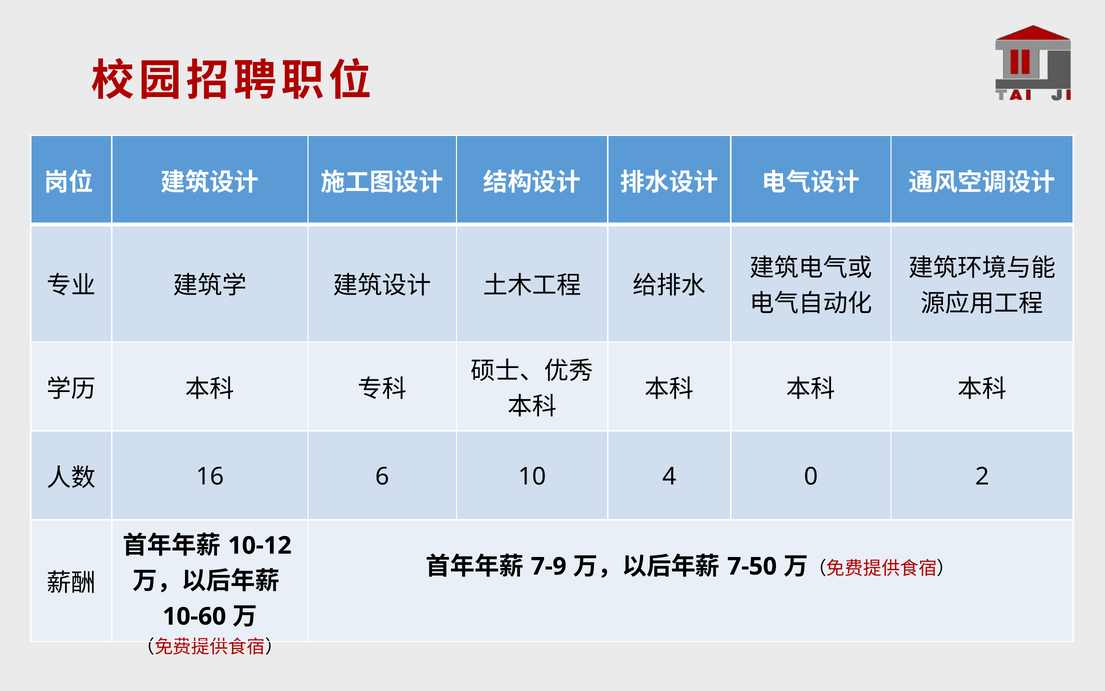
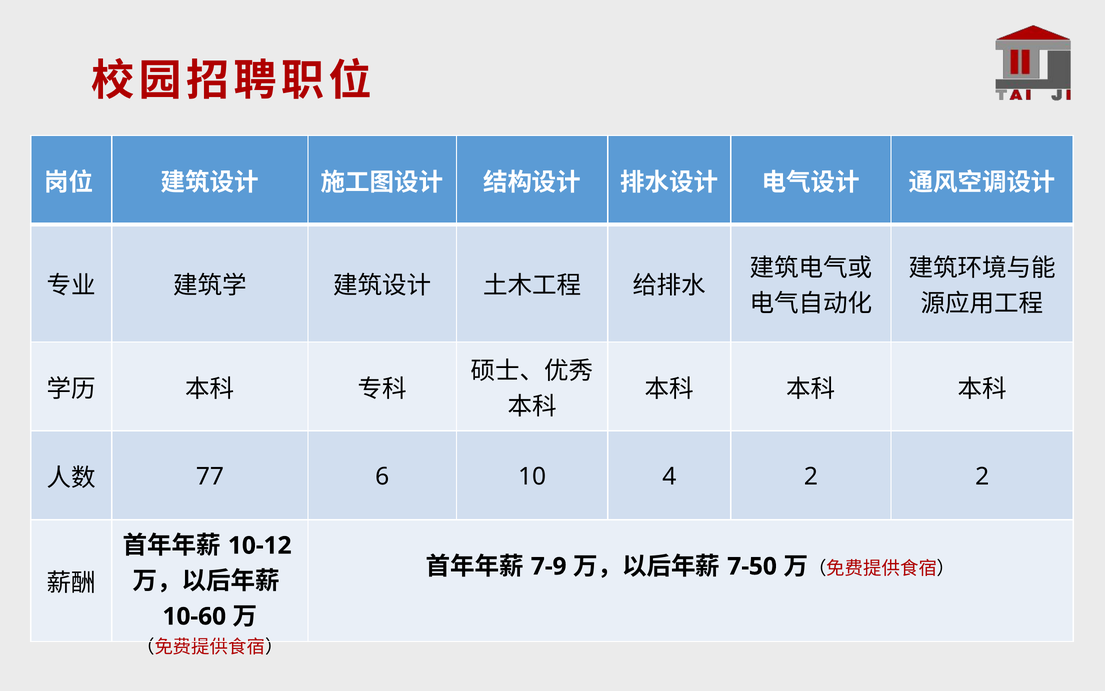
16: 16 -> 77 (210, 477)
4 0: 0 -> 2 (811, 477)
